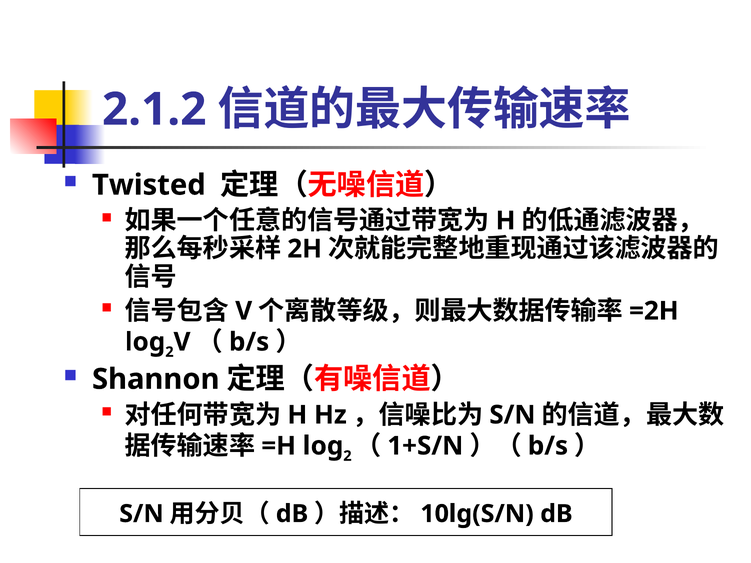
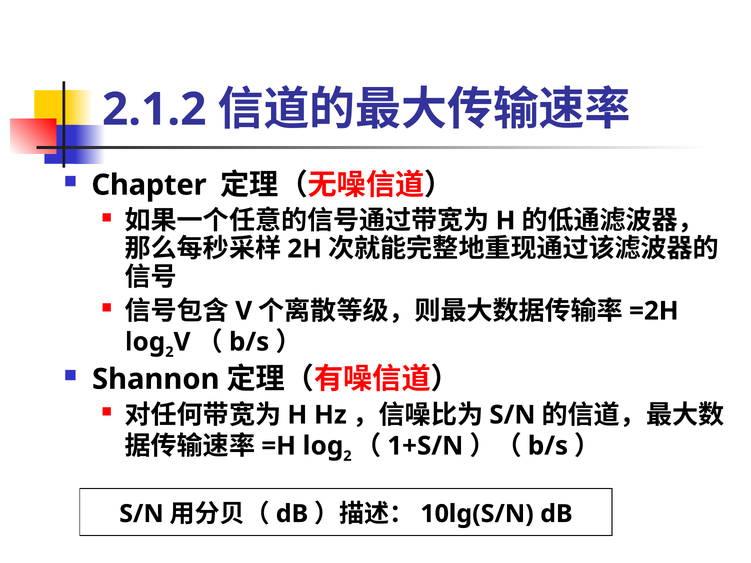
Twisted: Twisted -> Chapter (149, 185)
